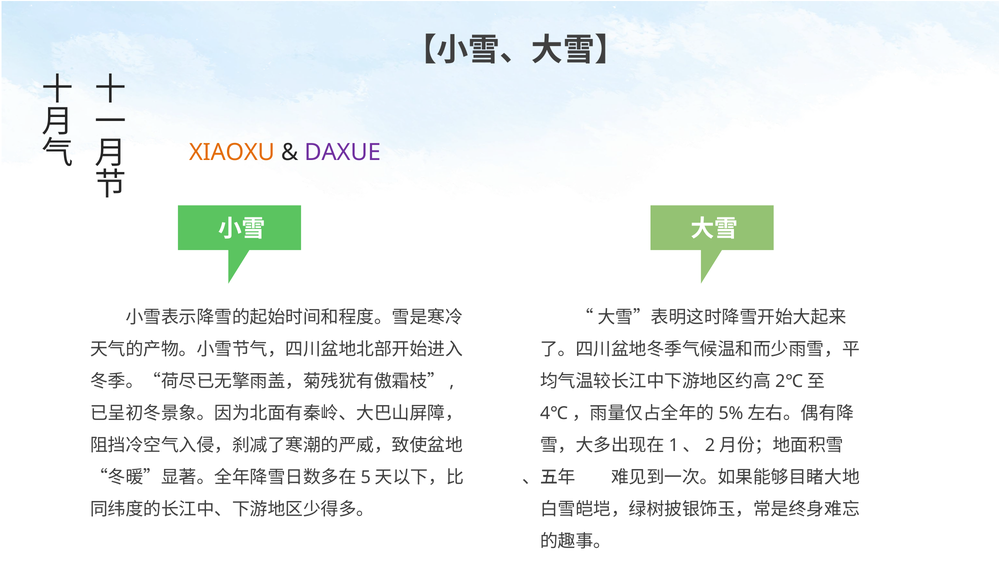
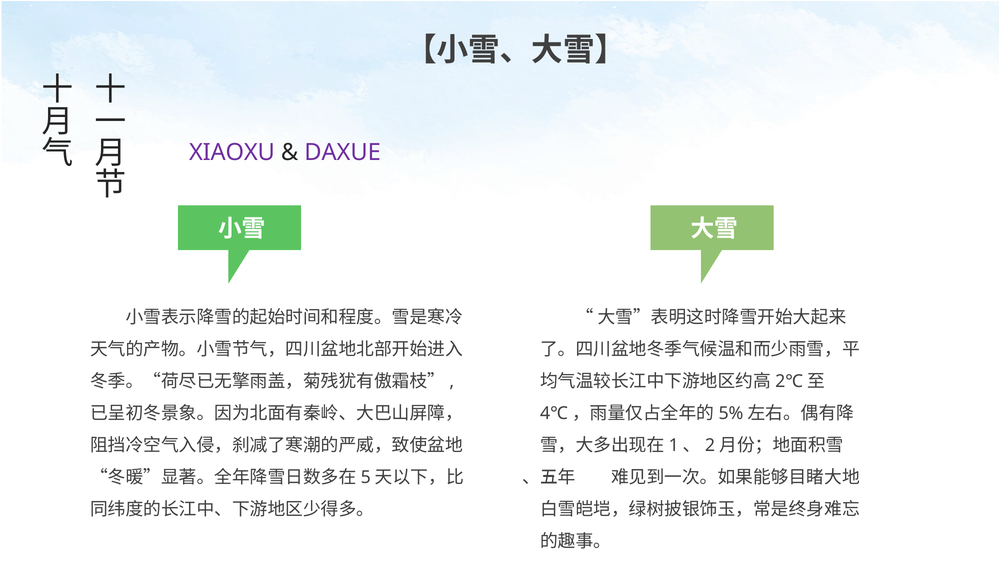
XIAOXU colour: orange -> purple (232, 152)
